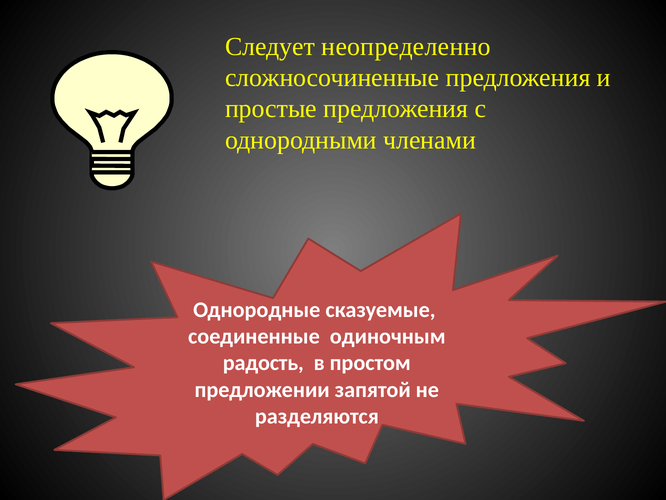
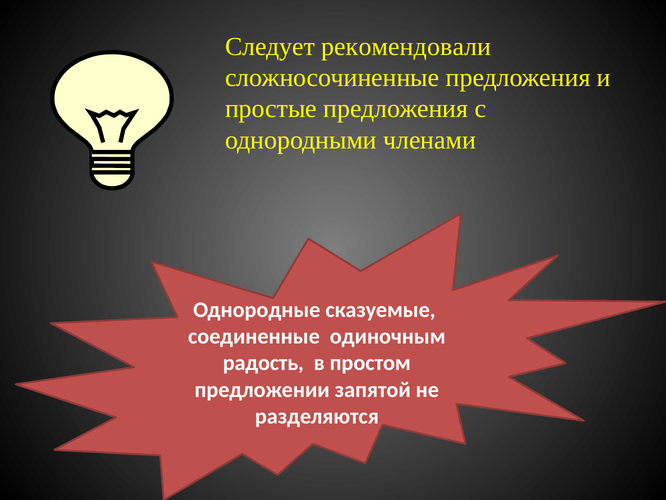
неопределенно: неопределенно -> рекомендовали (406, 47)
